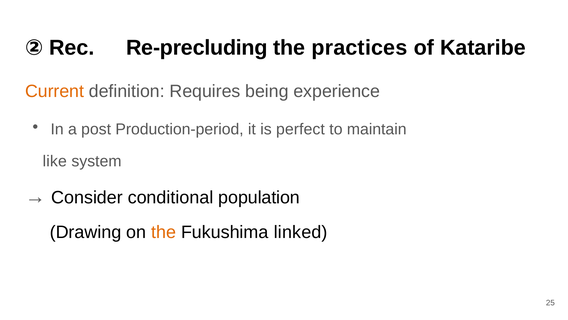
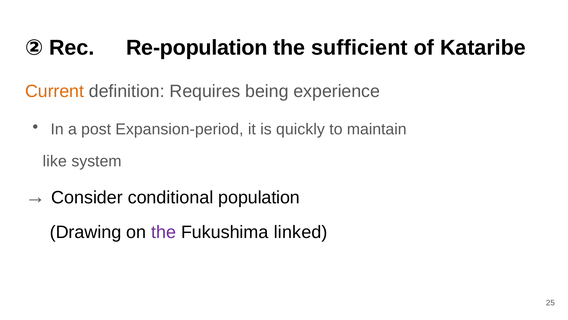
Re-precluding: Re-precluding -> Re-population (197, 48)
practices: practices -> sufficient (359, 48)
Production-period: Production-period -> Expansion-period (179, 129)
perfect: perfect -> quickly (300, 129)
the colour: orange -> purple (164, 232)
